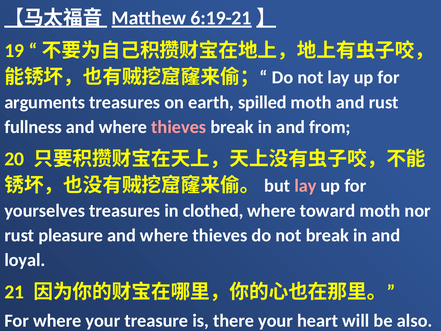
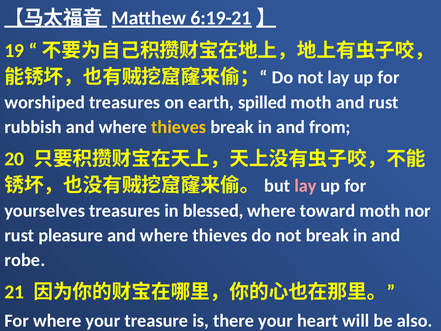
arguments: arguments -> worshiped (45, 102)
fullness: fullness -> rubbish (33, 127)
thieves colour: pink -> yellow (179, 127)
clothed: clothed -> blessed (213, 210)
loyal: loyal -> robe (25, 260)
